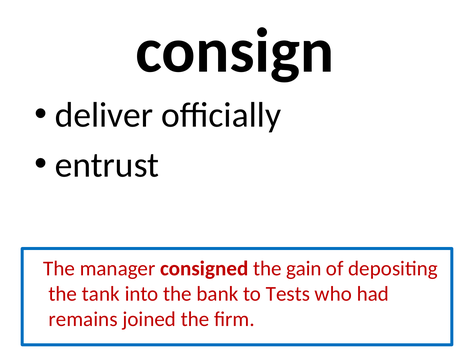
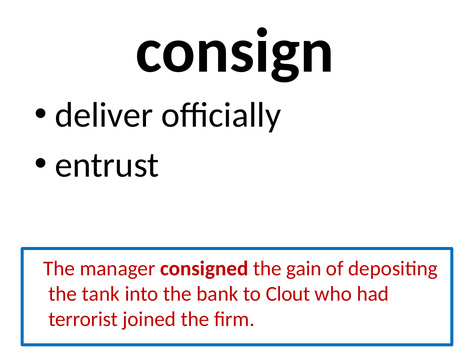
Tests: Tests -> Clout (288, 294)
remains: remains -> terrorist (83, 319)
